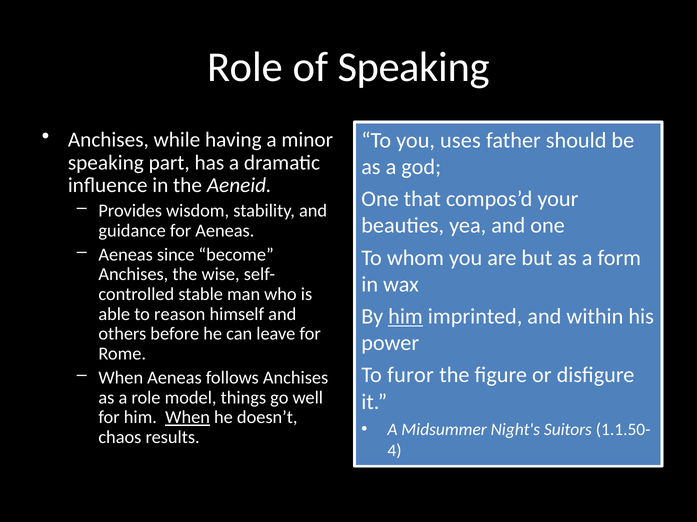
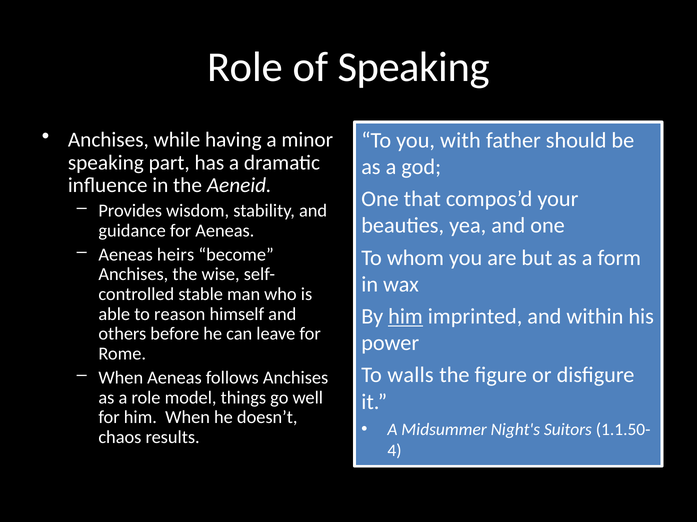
uses: uses -> with (460, 140)
since: since -> heirs (176, 255)
furor: furor -> walls (411, 376)
When underline: present -> none (188, 418)
